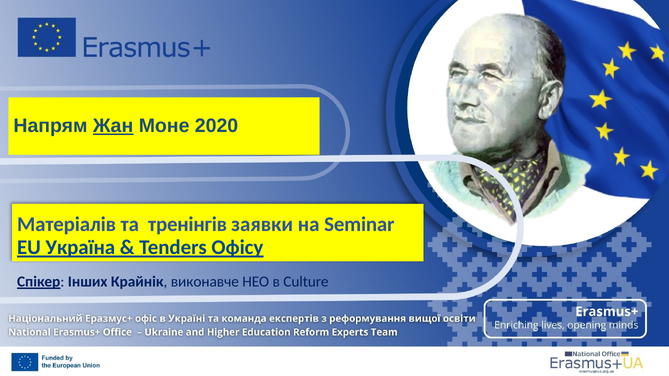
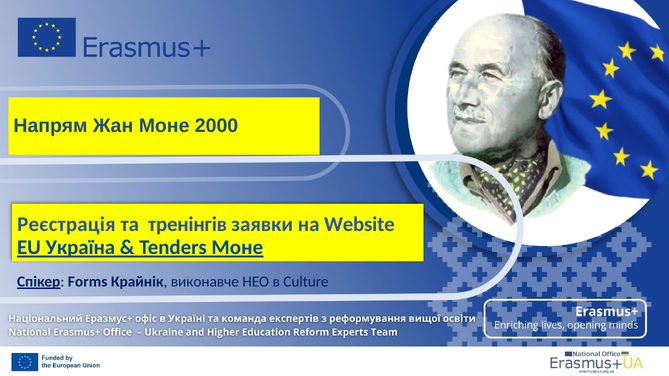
Жан underline: present -> none (113, 126)
2020: 2020 -> 2000 (217, 126)
Матеріалів: Матеріалів -> Реєстрація (66, 225)
Seminar: Seminar -> Website (359, 225)
Tenders Офісу: Офісу -> Моне (237, 248)
Інших: Інших -> Forms (88, 282)
